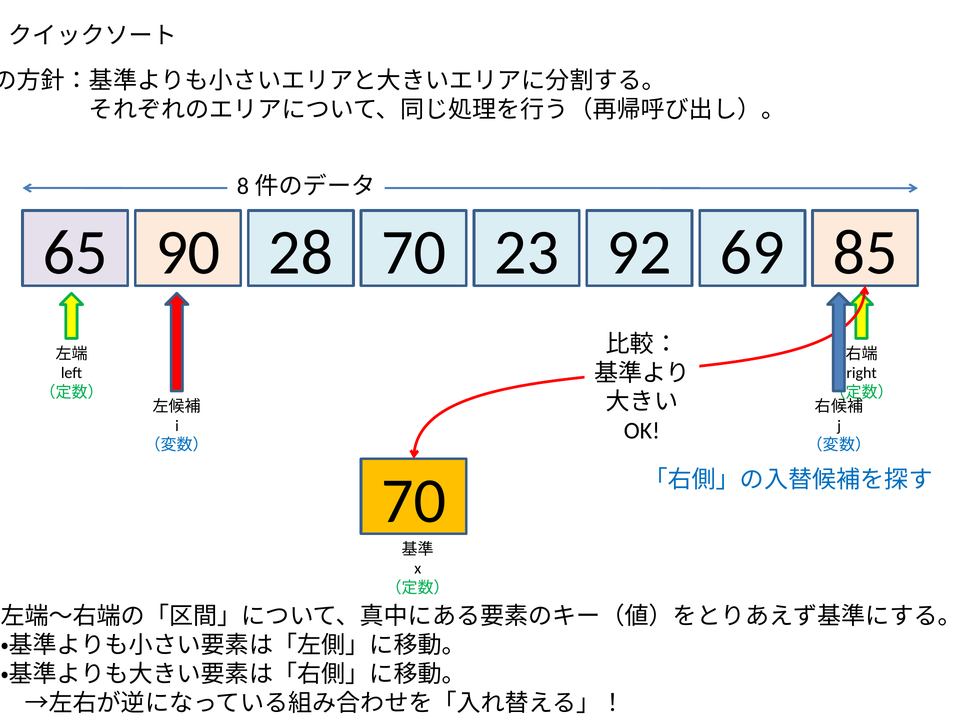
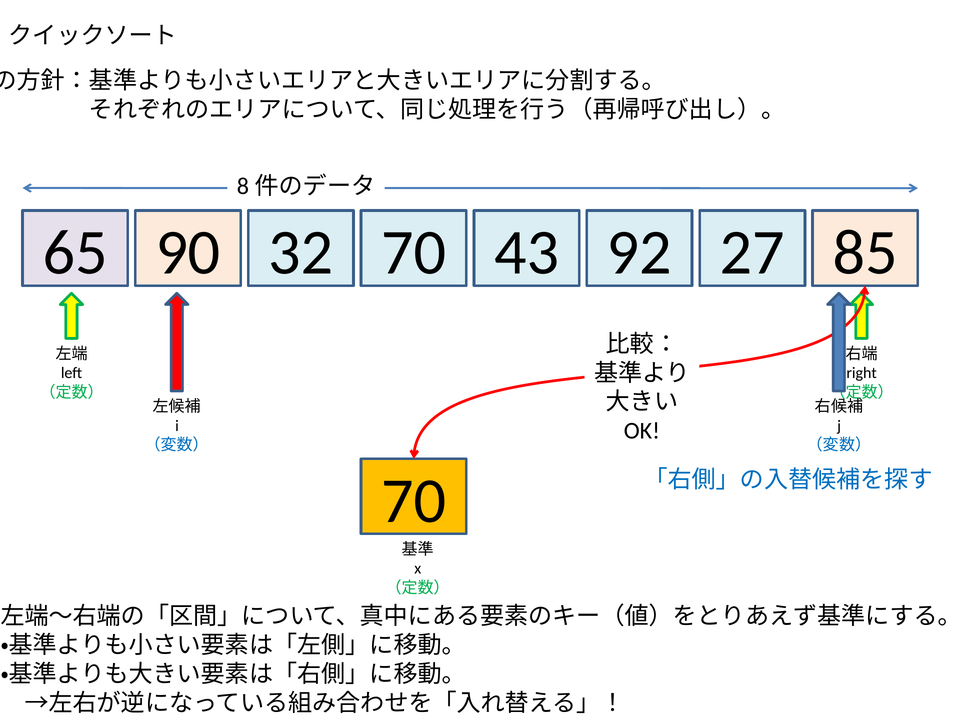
28: 28 -> 32 (301, 253)
23: 23 -> 43 (527, 253)
69: 69 -> 27 (752, 253)
